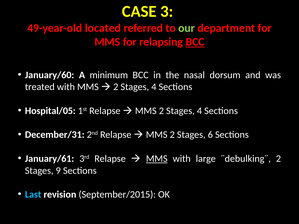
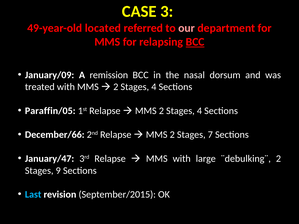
our colour: light green -> pink (187, 28)
January/60: January/60 -> January/09 (50, 75)
minimum: minimum -> remission (109, 75)
Hospital/05: Hospital/05 -> Paraffin/05 (50, 111)
December/31: December/31 -> December/66 (55, 135)
6: 6 -> 7 (210, 135)
January/61: January/61 -> January/47 (50, 159)
MMS underline: present -> none (157, 159)
